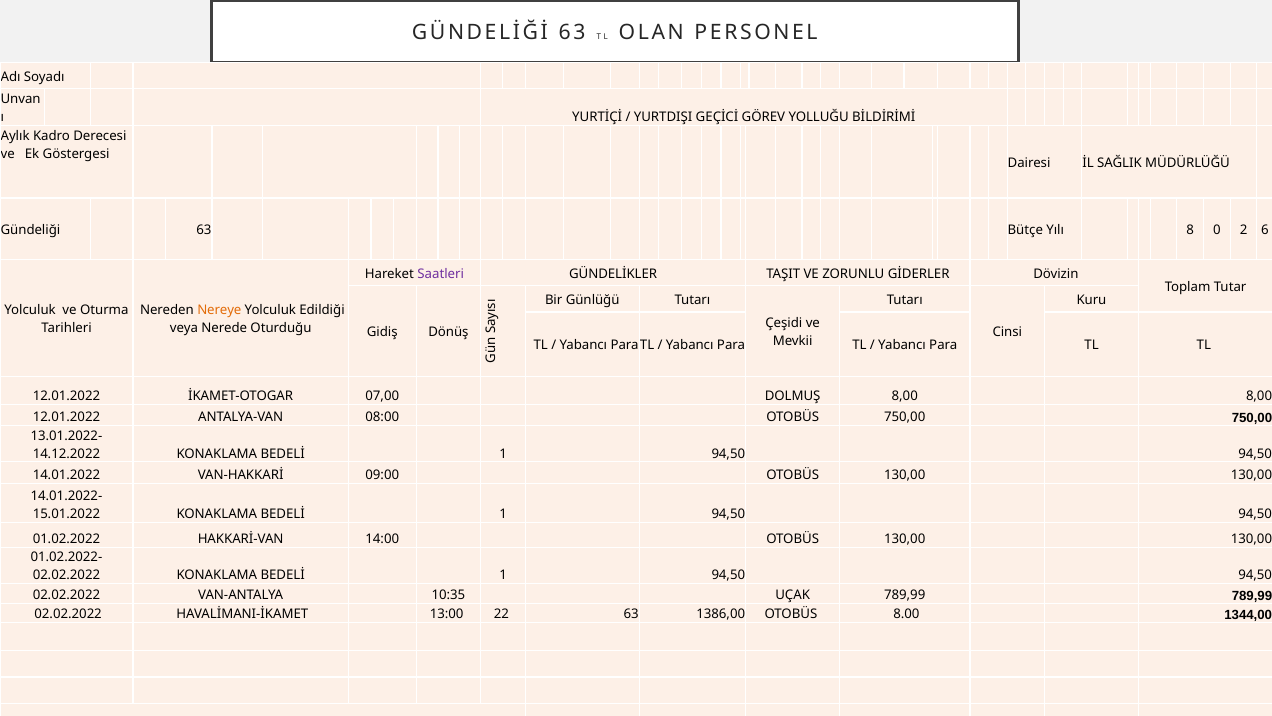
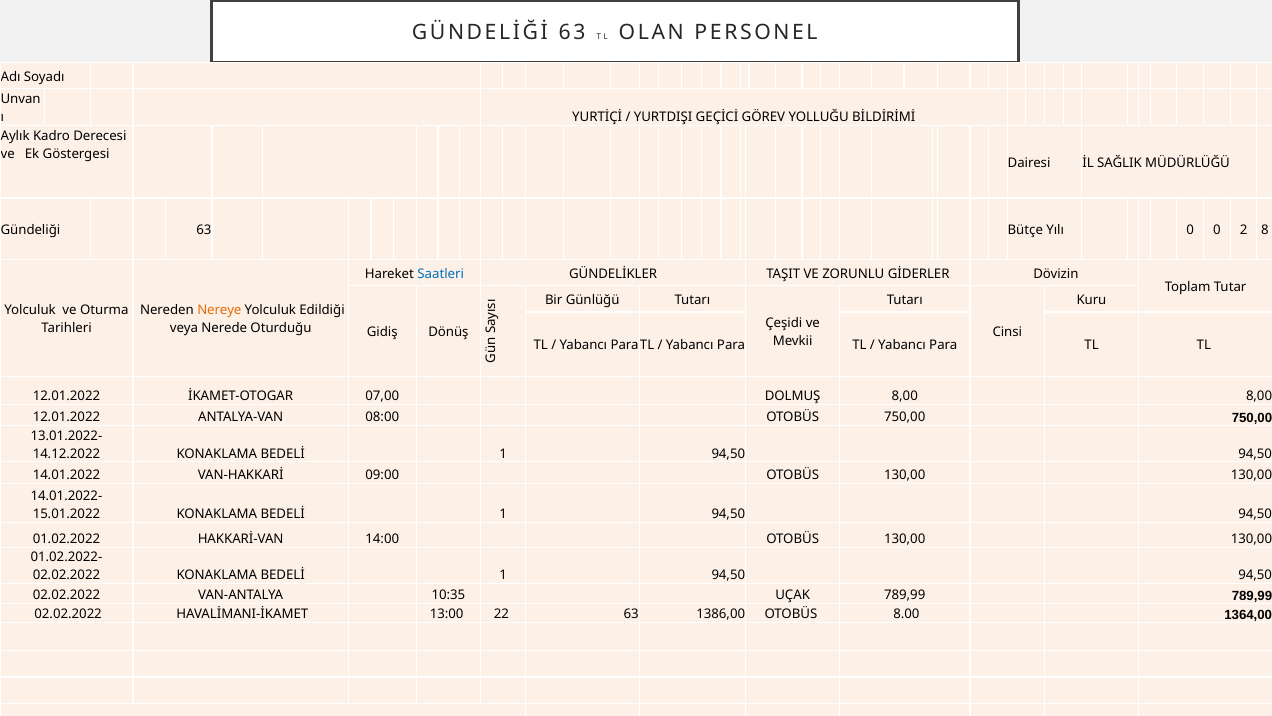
Yılı 8: 8 -> 0 (1190, 230)
6: 6 -> 8 (1265, 230)
Saatleri colour: purple -> blue (441, 274)
1344,00: 1344,00 -> 1364,00 (1248, 615)
